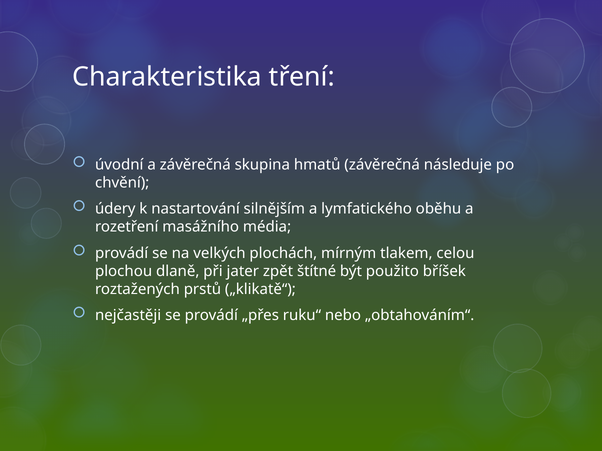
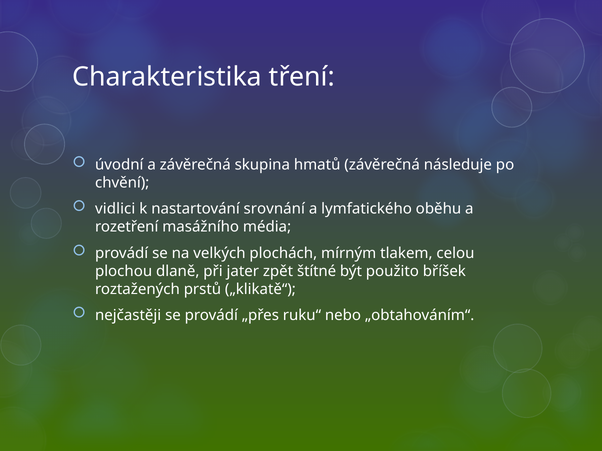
údery: údery -> vidlici (115, 209)
silnějším: silnějším -> srovnání (274, 209)
